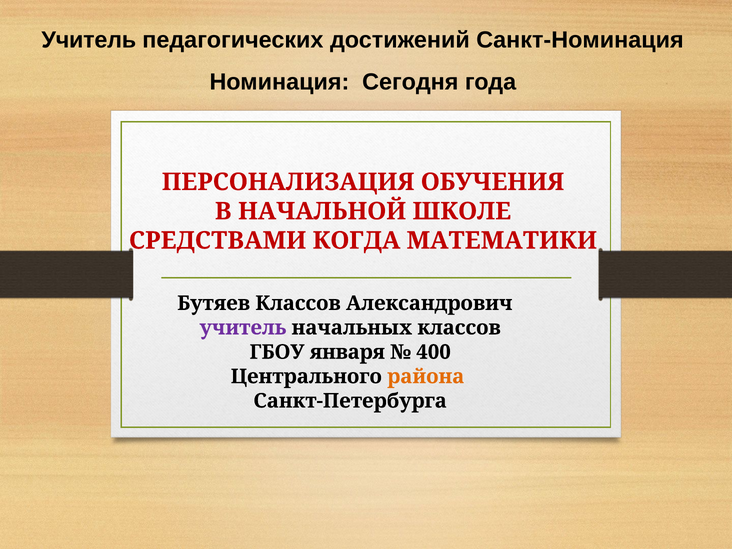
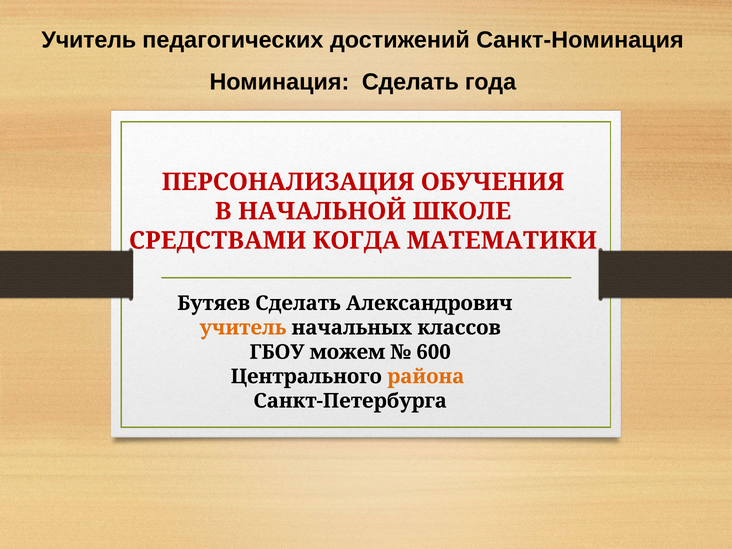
Номинация Сегодня: Сегодня -> Сделать (410, 82)
Бутяев Классов: Классов -> Сделать (298, 303)
учитель colour: purple -> orange (243, 328)
января: января -> можем (347, 352)
400: 400 -> 600 (434, 352)
